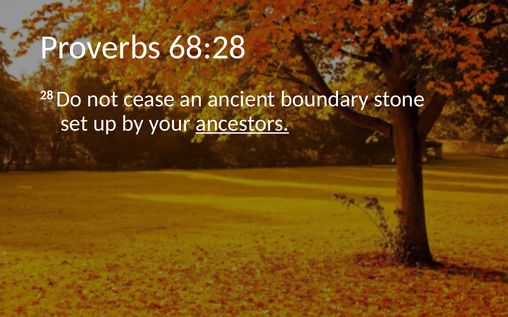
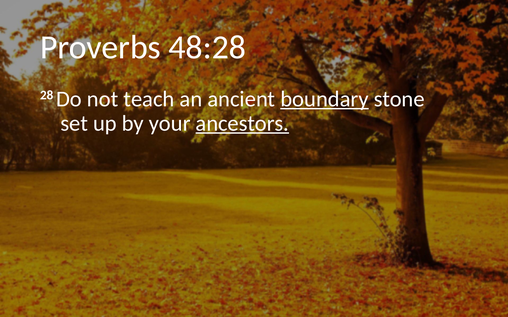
68:28: 68:28 -> 48:28 (207, 47)
cease: cease -> teach (149, 99)
boundary underline: none -> present (325, 99)
